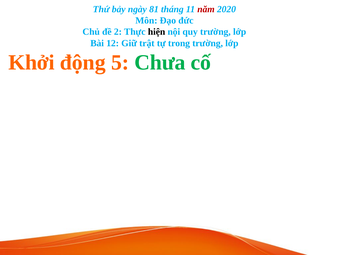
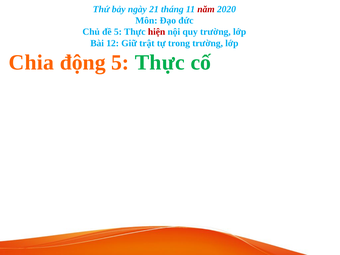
81: 81 -> 21 (154, 9)
đề 2: 2 -> 5 (118, 32)
hiện colour: black -> red (157, 32)
Khởi: Khởi -> Chia (31, 62)
động 5 Chưa: Chưa -> Thực (160, 62)
